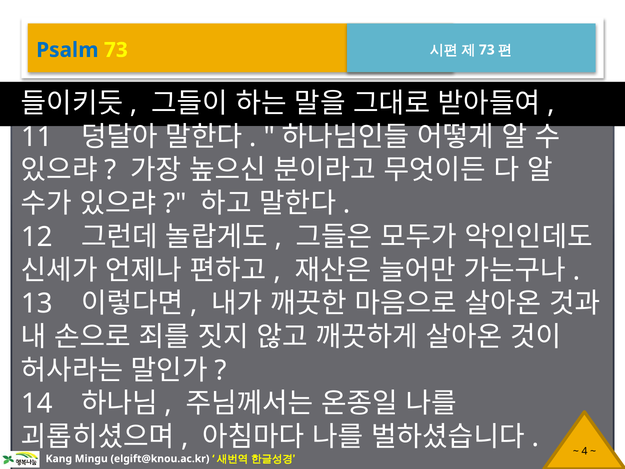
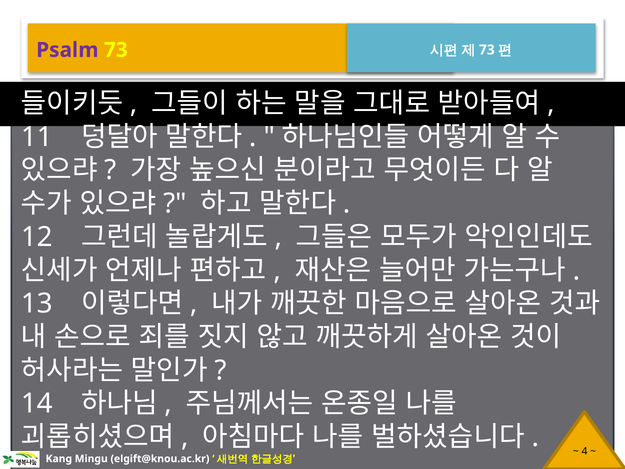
Psalm colour: blue -> purple (67, 50)
